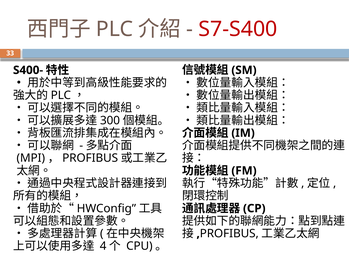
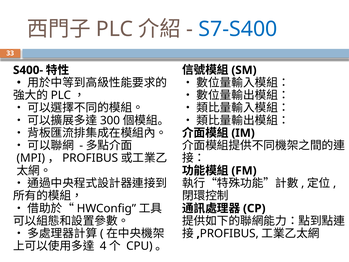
S7-S400 colour: red -> blue (238, 29)
